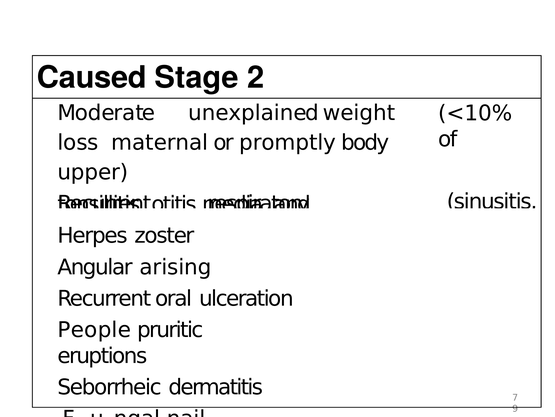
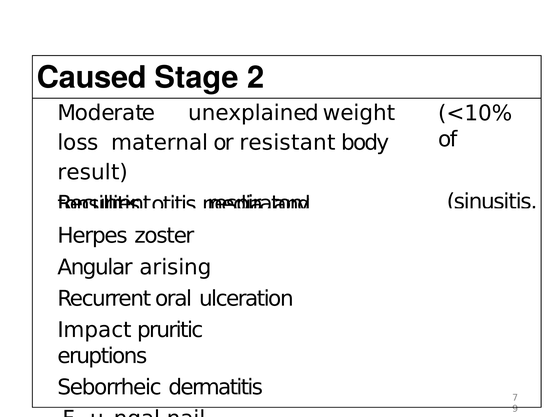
promptly: promptly -> resistant (287, 143)
upper: upper -> result (93, 172)
People: People -> Impact (94, 329)
